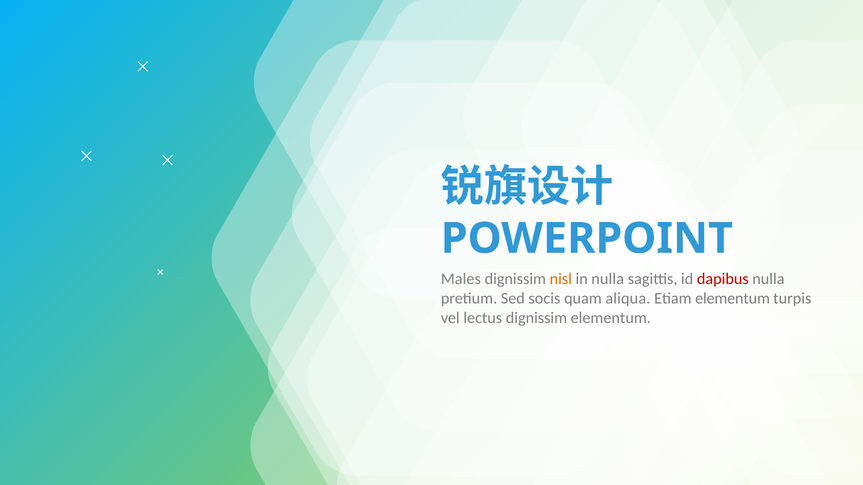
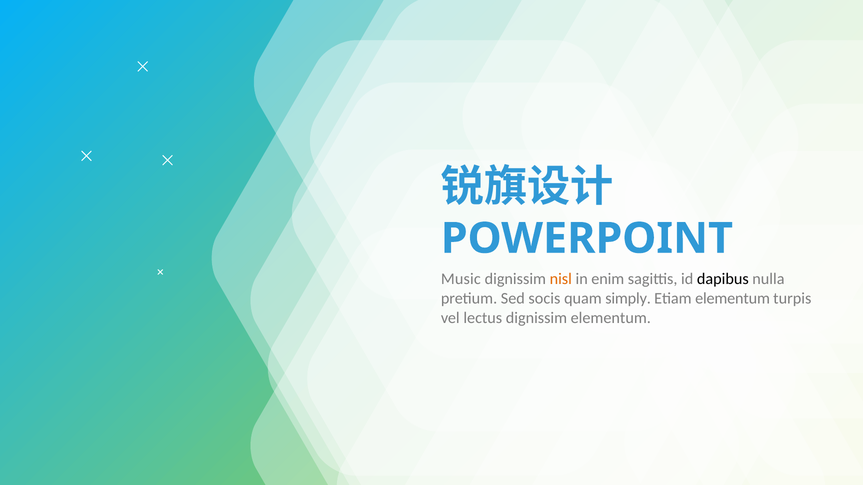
Males: Males -> Music (461, 279)
in nulla: nulla -> enim (608, 279)
dapibus colour: red -> black (723, 279)
aliqua: aliqua -> simply (628, 299)
